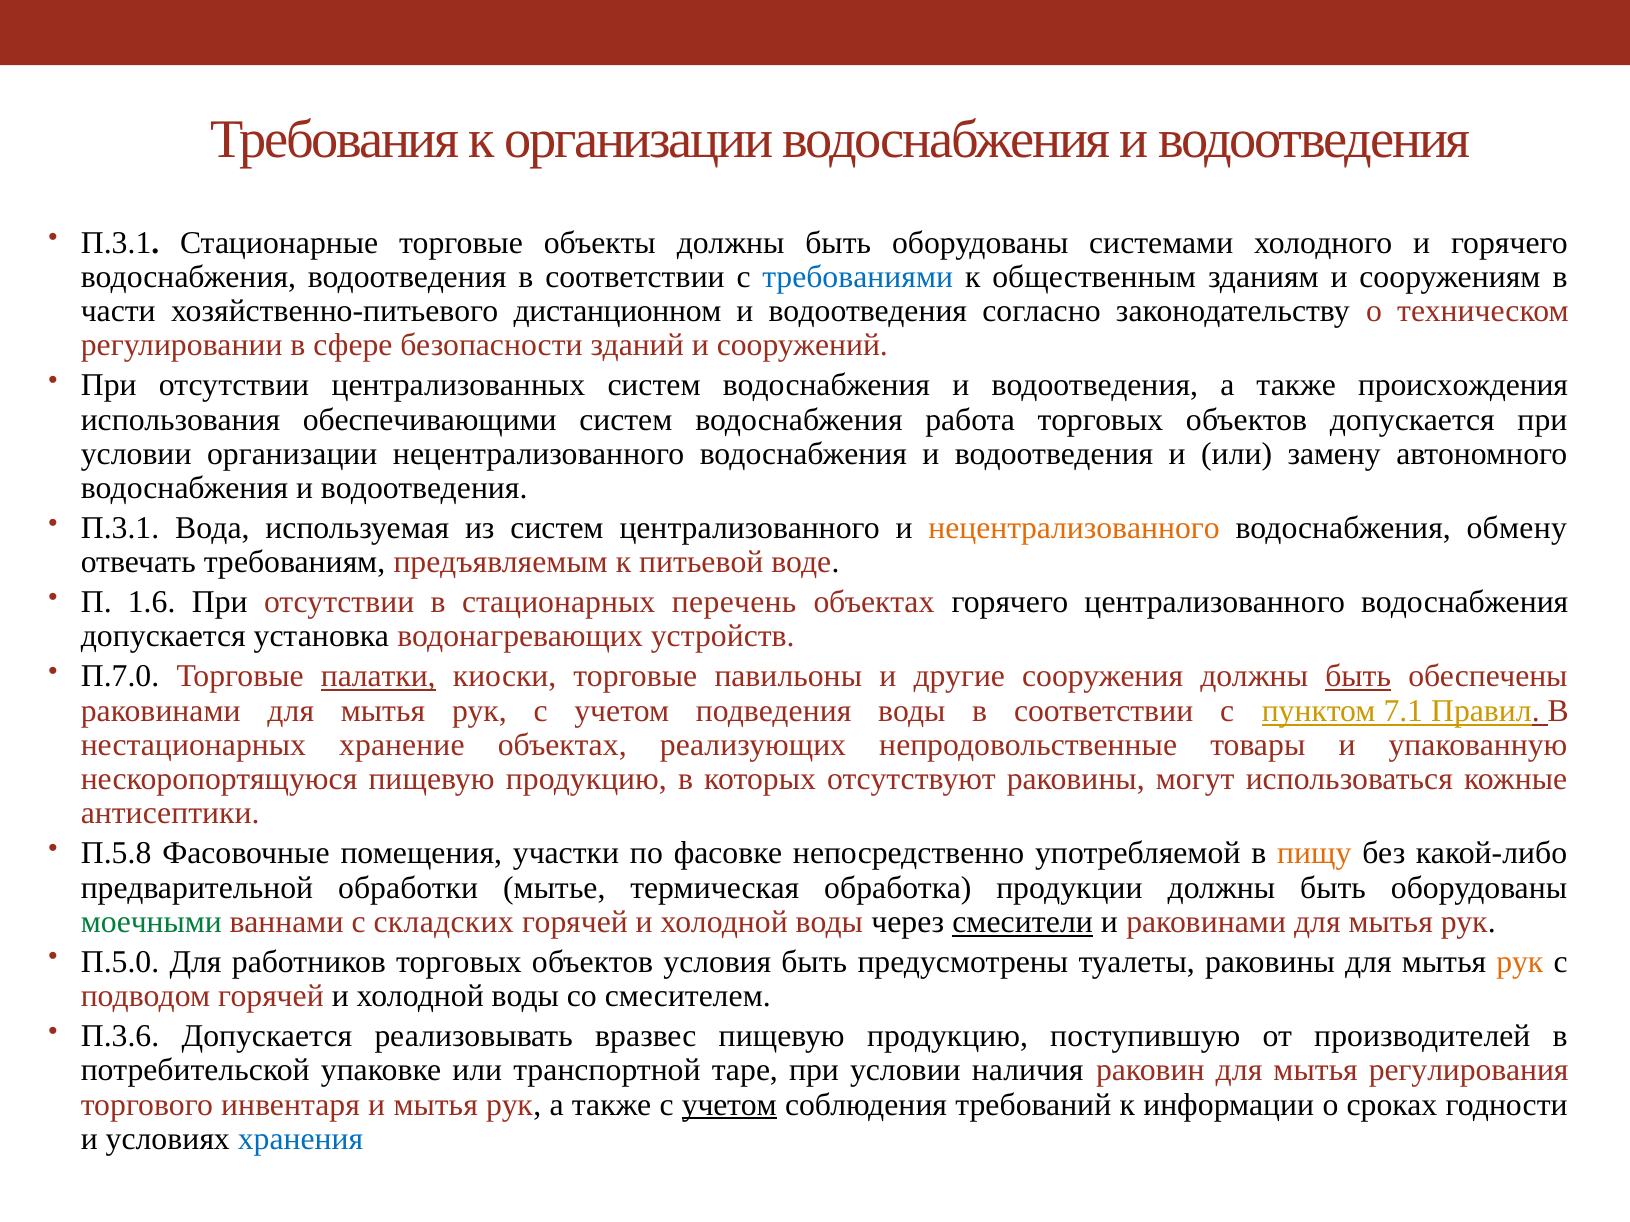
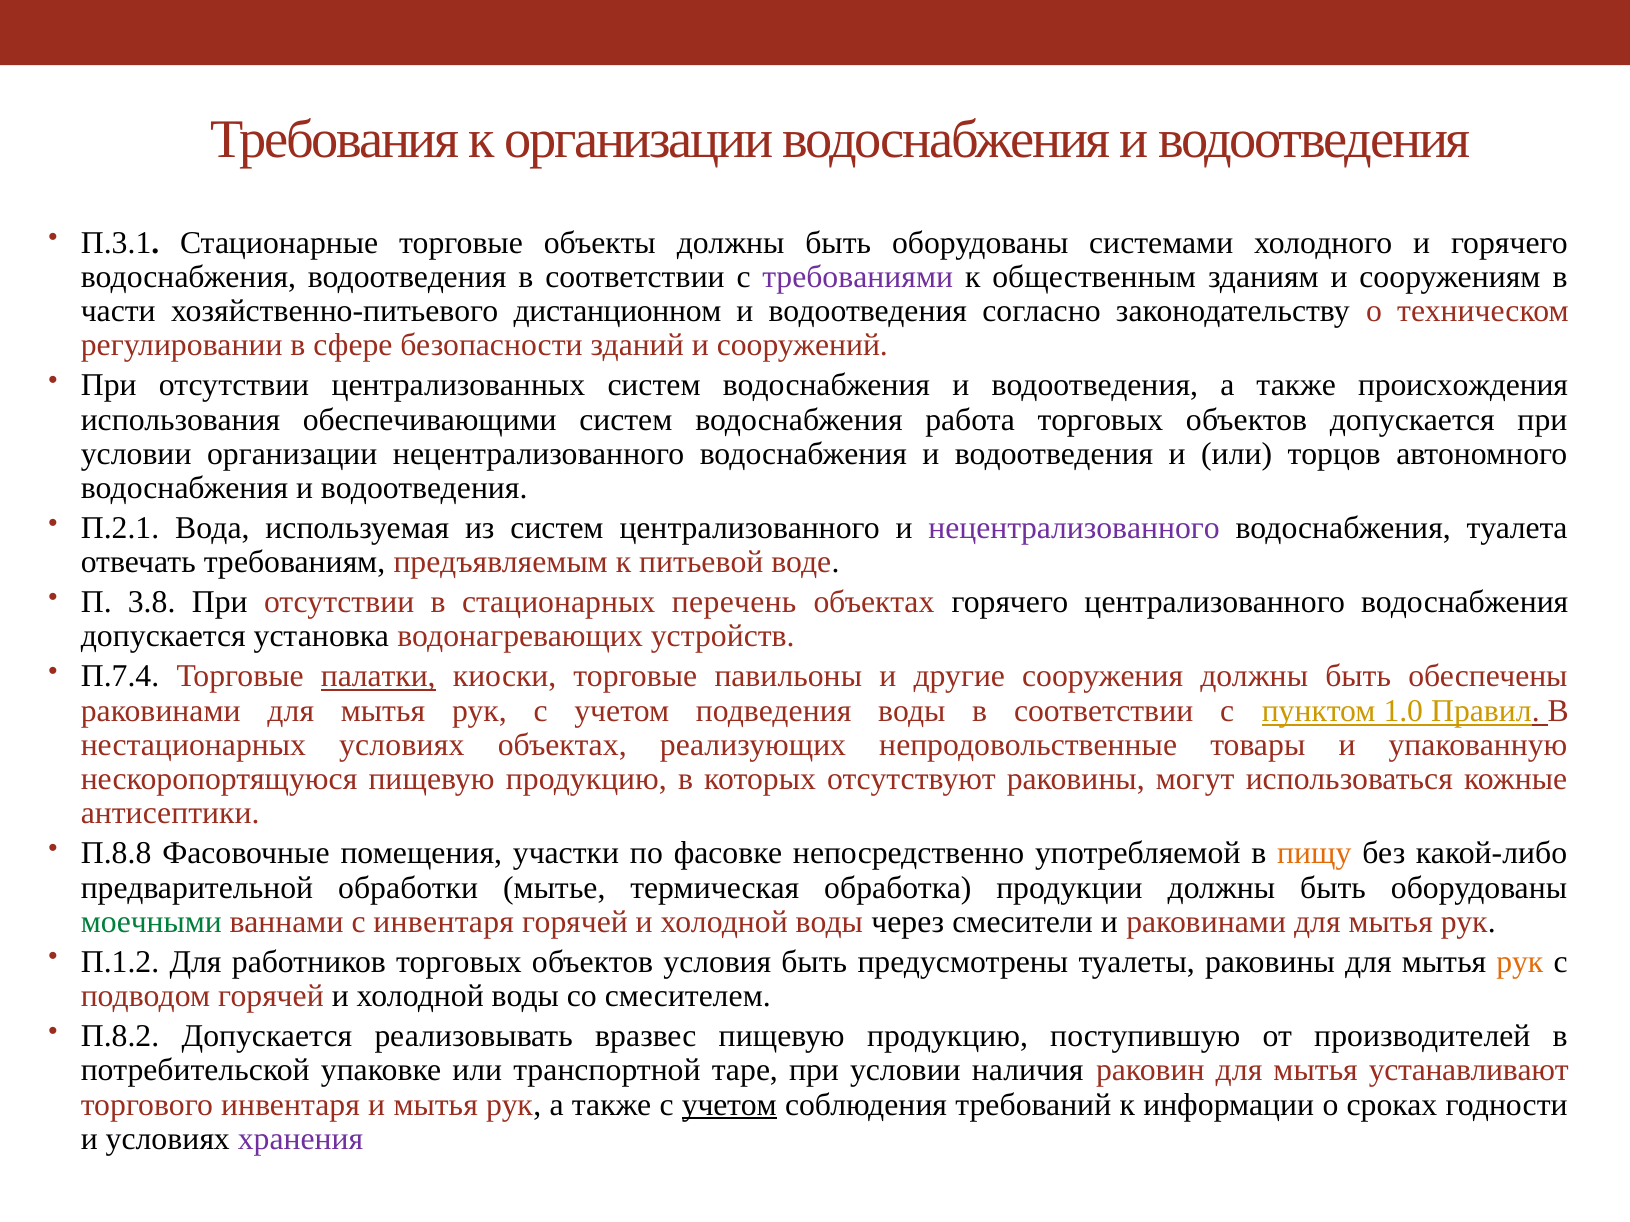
требованиями colour: blue -> purple (858, 277)
замену: замену -> торцов (1334, 454)
П.3.1: П.3.1 -> П.2.1 (120, 528)
нецентрализованного colour: orange -> purple (1074, 528)
обмену: обмену -> туалета (1517, 528)
1.6: 1.6 -> 3.8 (152, 603)
П.7.0: П.7.0 -> П.7.4 (120, 677)
быть underline: present -> none (1358, 677)
7.1: 7.1 -> 1.0 (1403, 711)
нестационарных хранение: хранение -> условиях (402, 745)
П.5.8: П.5.8 -> П.8.8 (116, 854)
с складских: складских -> инвентаря (444, 922)
смесители underline: present -> none (1023, 922)
П.5.0: П.5.0 -> П.1.2 (120, 962)
П.3.6: П.3.6 -> П.8.2 (120, 1037)
регулирования: регулирования -> устанавливают (1469, 1071)
хранения colour: blue -> purple (301, 1139)
